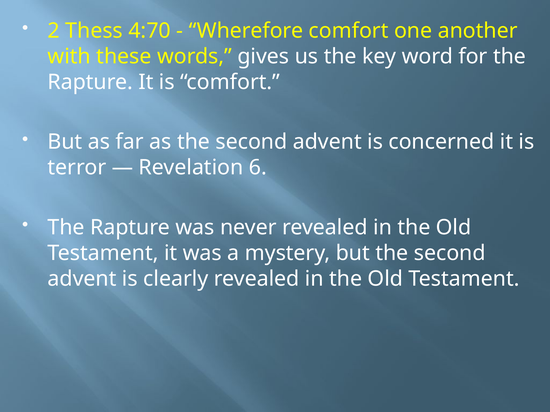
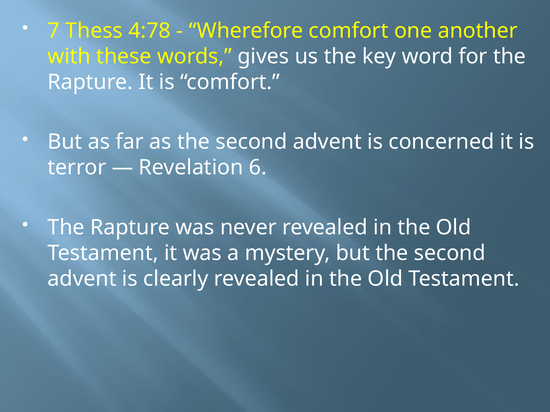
2: 2 -> 7 (54, 31)
4:70: 4:70 -> 4:78 (150, 31)
